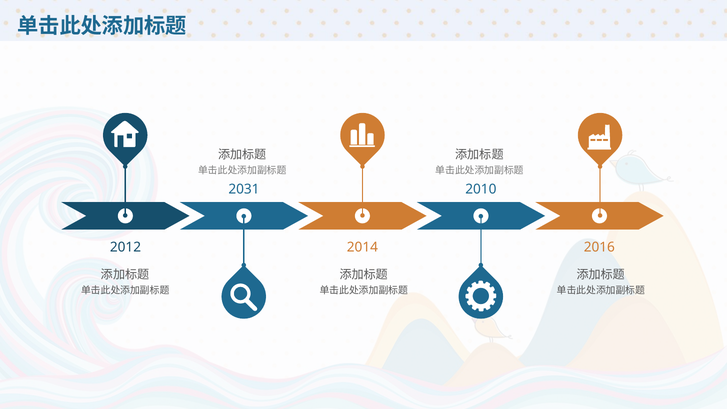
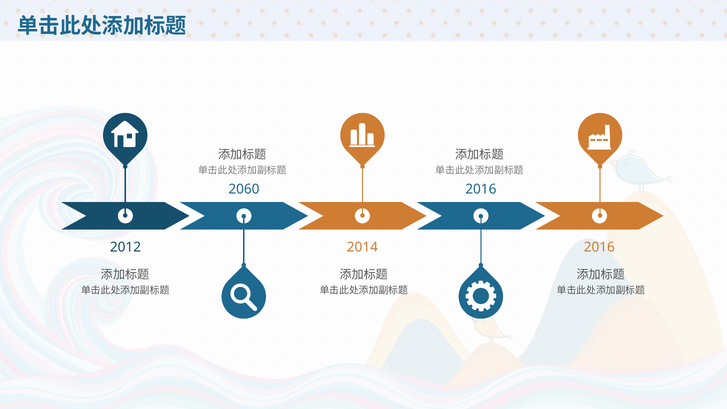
2031: 2031 -> 2060 (244, 189)
2010: 2010 -> 2016 (481, 189)
